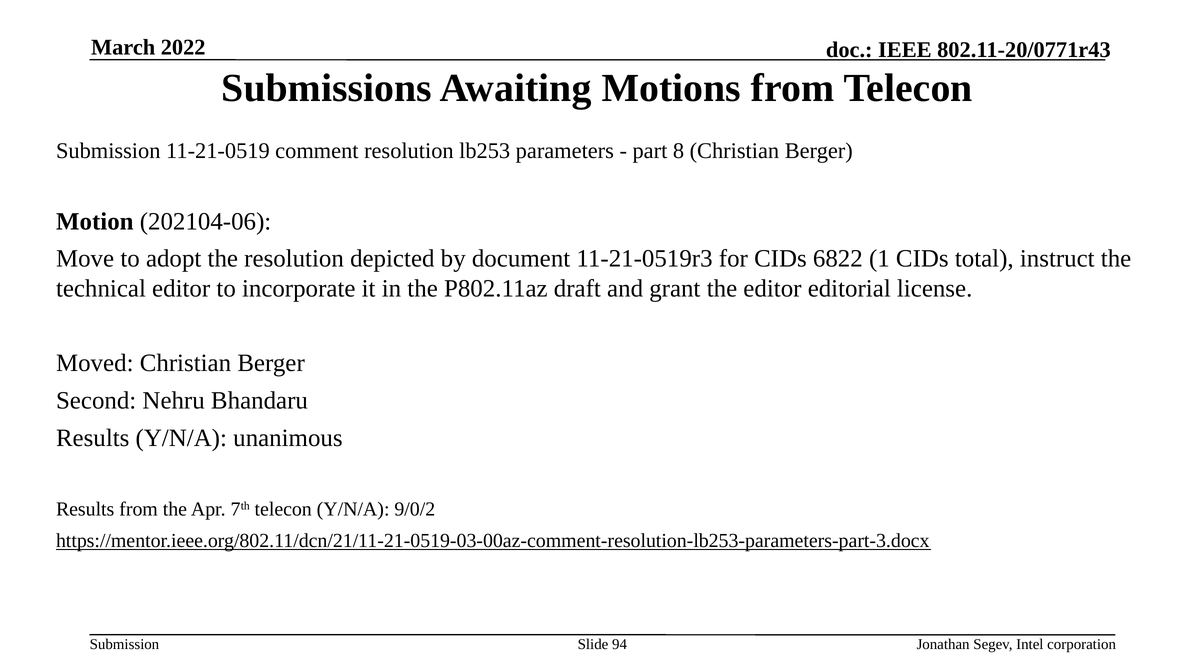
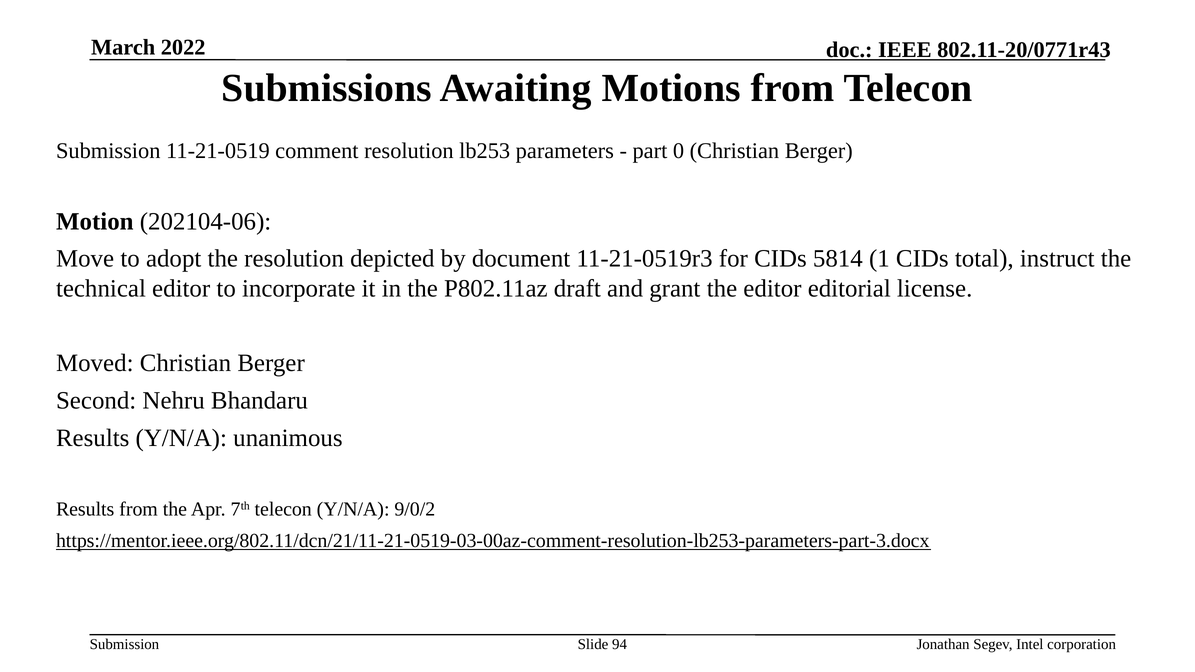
8: 8 -> 0 (679, 151)
6822: 6822 -> 5814 (838, 259)
